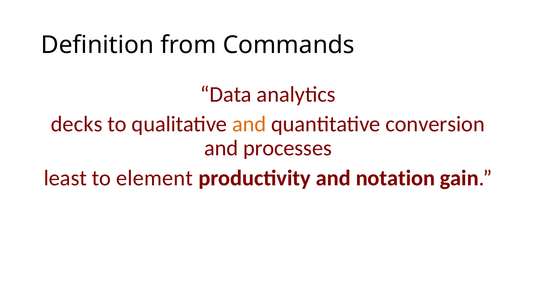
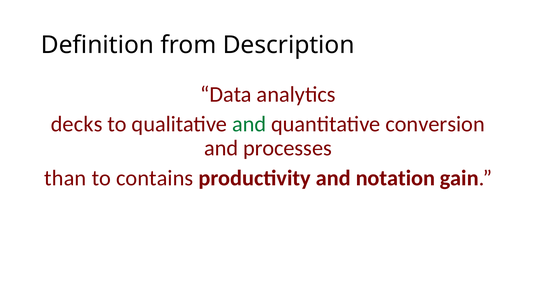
Commands: Commands -> Description (289, 45)
and colour: orange -> green (249, 124)
least: least -> than (65, 178)
element: element -> contains (155, 178)
